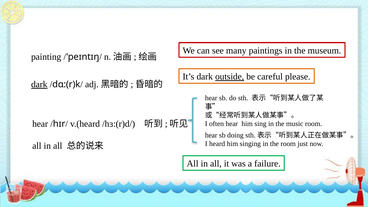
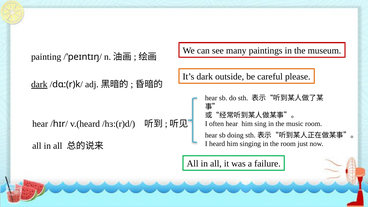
outside underline: present -> none (230, 77)
